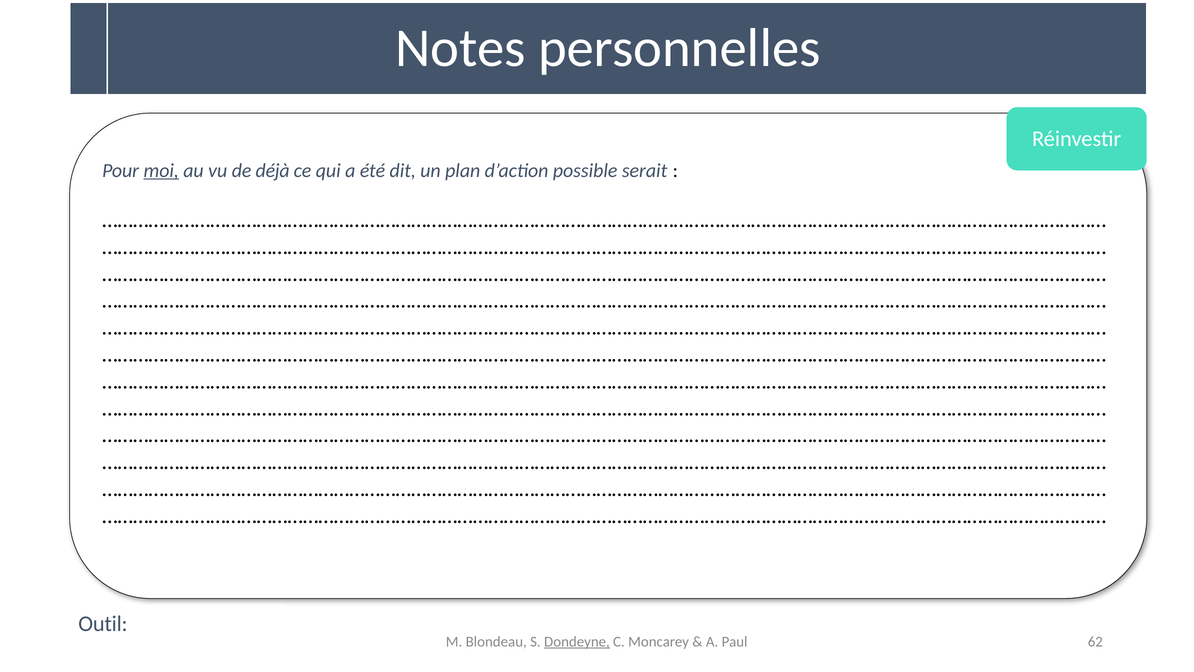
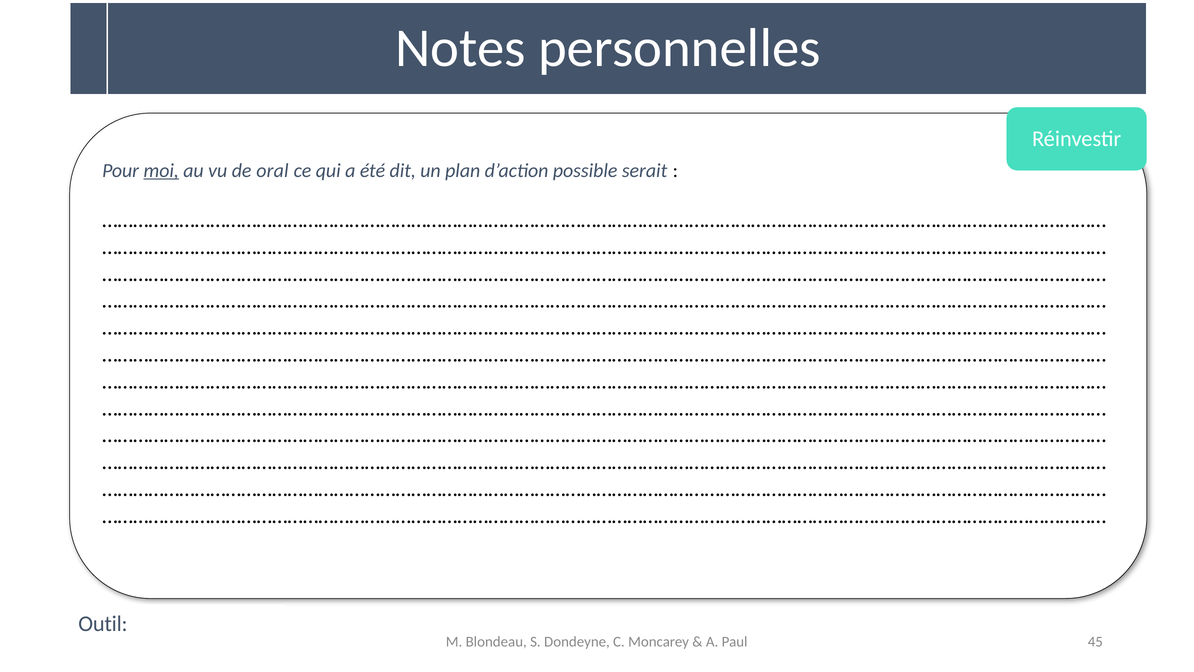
déjà: déjà -> oral (272, 170)
Dondeyne underline: present -> none (577, 641)
62: 62 -> 45 (1095, 641)
